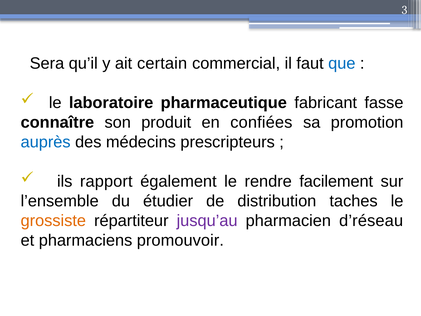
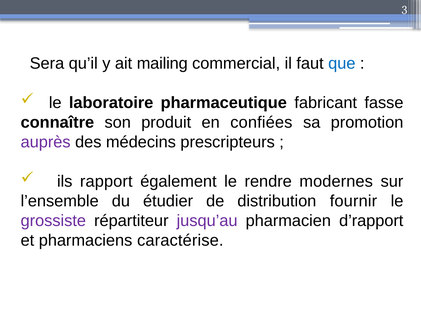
certain: certain -> mailing (162, 63)
auprès colour: blue -> purple (46, 142)
facilement: facilement -> modernes (336, 181)
taches: taches -> fournir (353, 201)
grossiste colour: orange -> purple (53, 221)
d’réseau: d’réseau -> d’rapport (371, 221)
promouvoir: promouvoir -> caractérise (180, 240)
